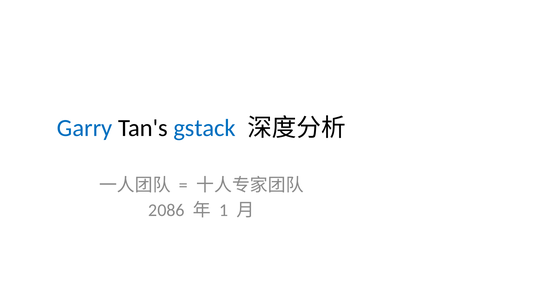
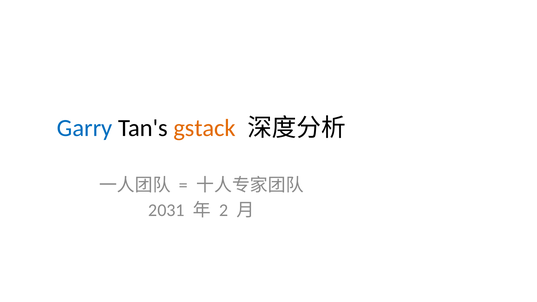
gstack colour: blue -> orange (205, 128)
2086: 2086 -> 2031 (166, 210)
1: 1 -> 2 (224, 210)
